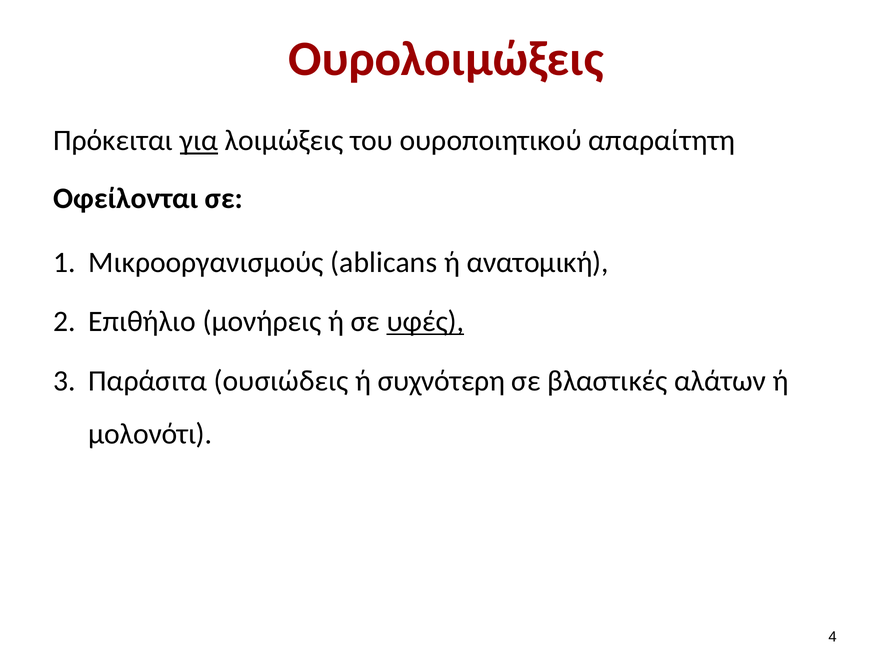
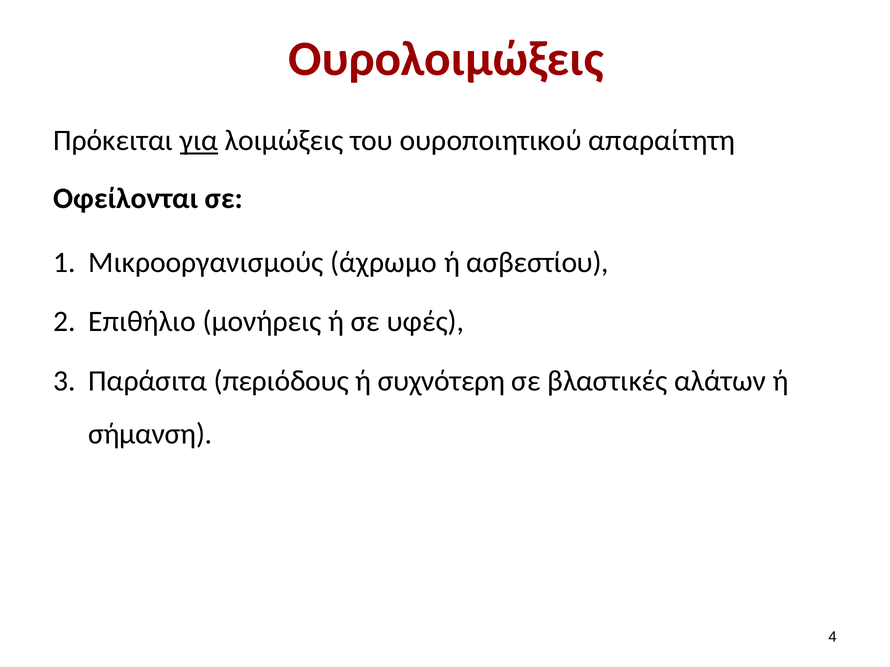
ablicans: ablicans -> άχρωμο (384, 262)
ανατομική: ανατομική -> ασβεστίου (538, 262)
υφές underline: present -> none (425, 322)
ουσιώδεις: ουσιώδεις -> περιόδους (281, 381)
μολονότι: μολονότι -> σήμανση (150, 434)
